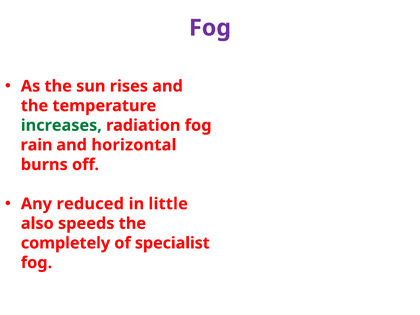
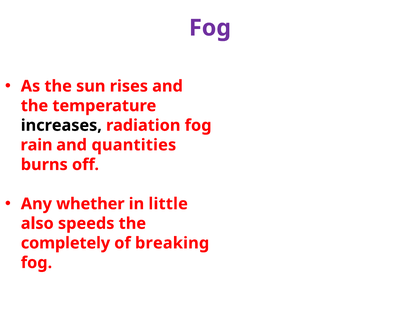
increases colour: green -> black (61, 125)
horizontal: horizontal -> quantities (134, 145)
reduced: reduced -> whether (90, 204)
specialist: specialist -> breaking (172, 243)
